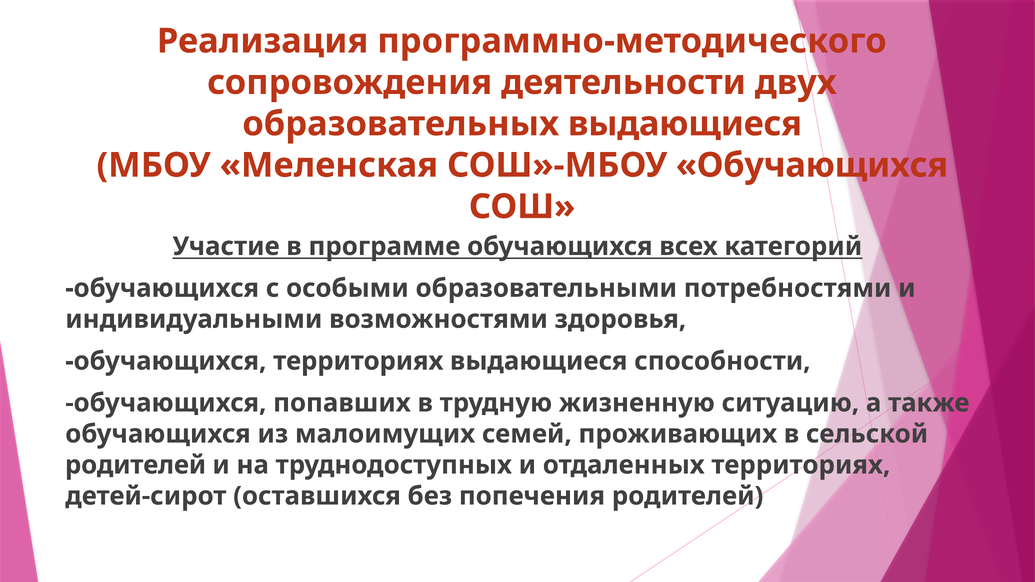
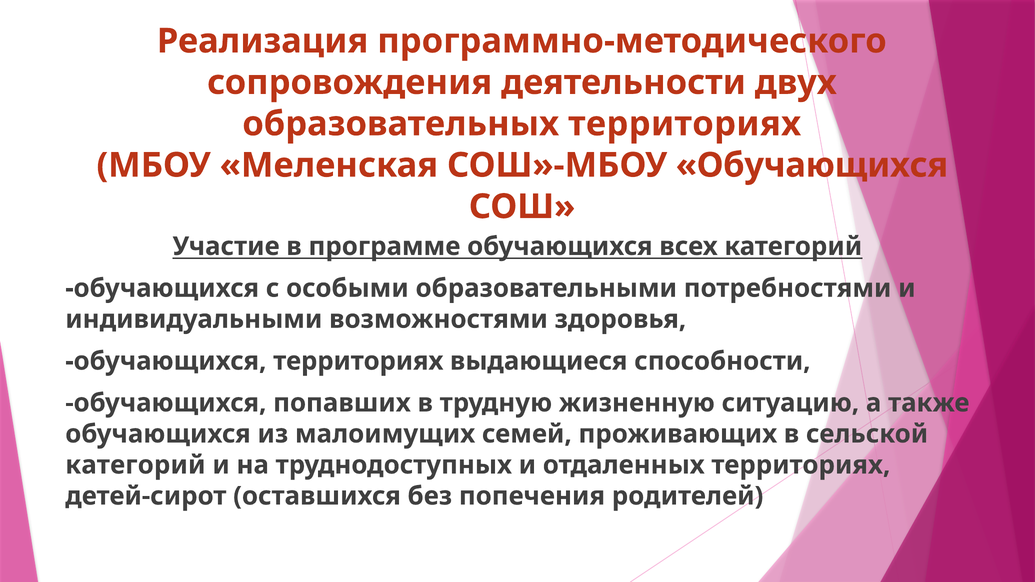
образовательных выдающиеся: выдающиеся -> территориях (685, 124)
родителей: родителей -> категорий (135, 465)
